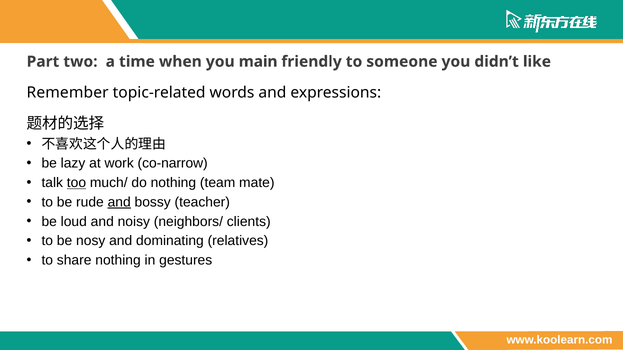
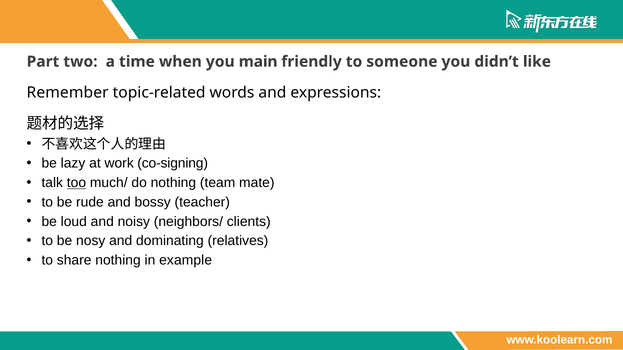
co-narrow: co-narrow -> co-signing (173, 164)
and underline: present -> none (119, 202)
gestures: gestures -> example (186, 261)
